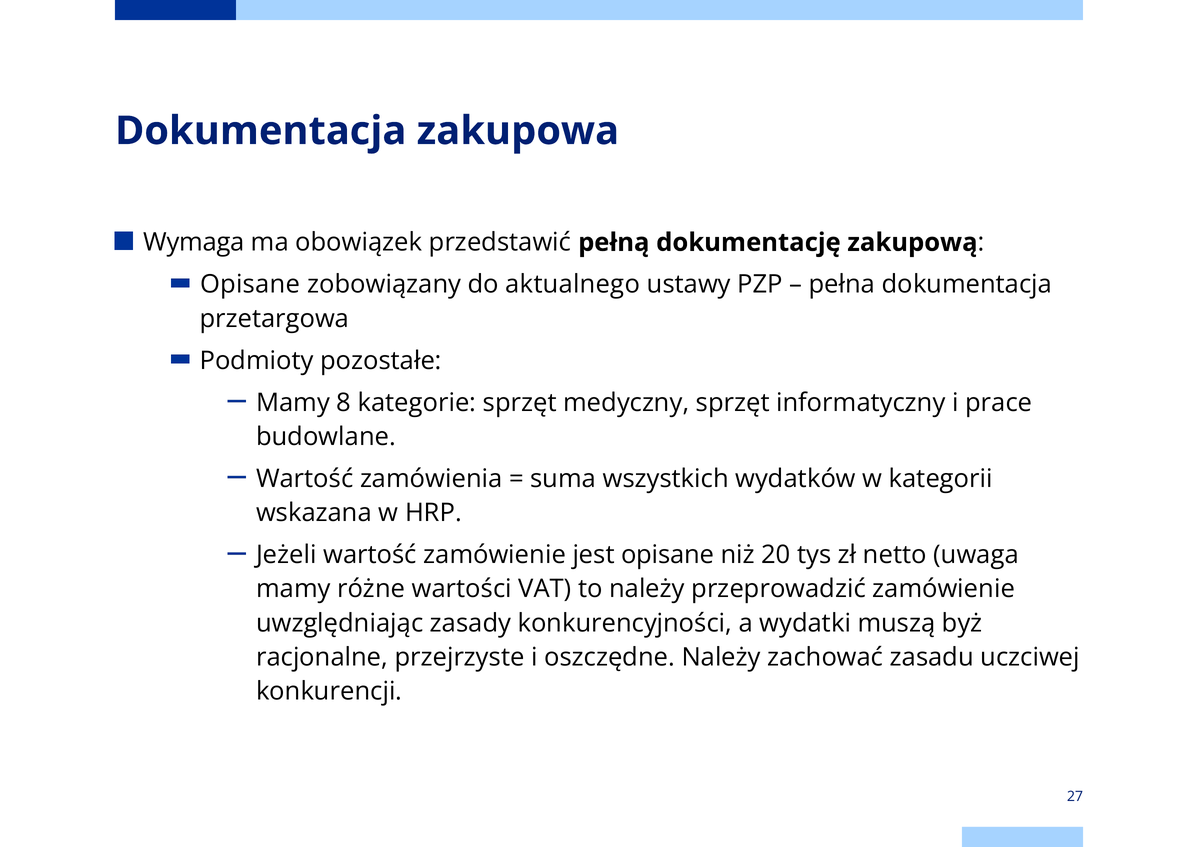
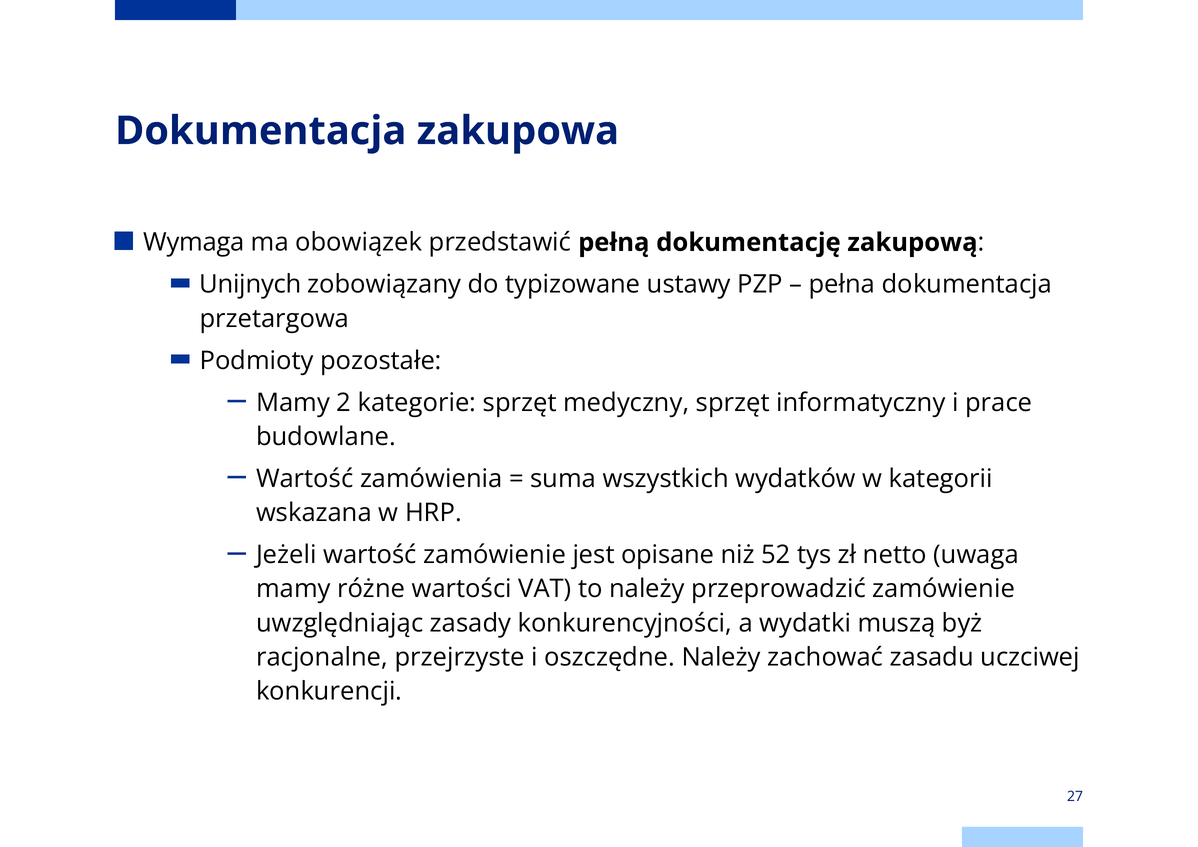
Opisane: Opisane -> Unijnych (250, 284)
aktualnego: aktualnego -> typizowane (573, 284)
8: 8 -> 2 (344, 403)
20: 20 -> 52 (776, 555)
